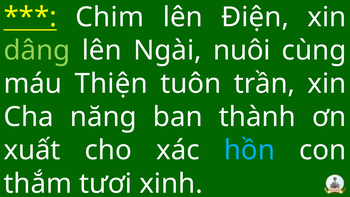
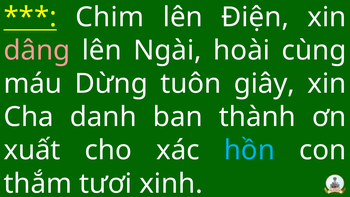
dâng colour: light green -> pink (37, 50)
nuôi: nuôi -> hoài (242, 50)
Thiện: Thiện -> Dừng (111, 84)
trần: trần -> giây (264, 84)
năng: năng -> danh (103, 117)
